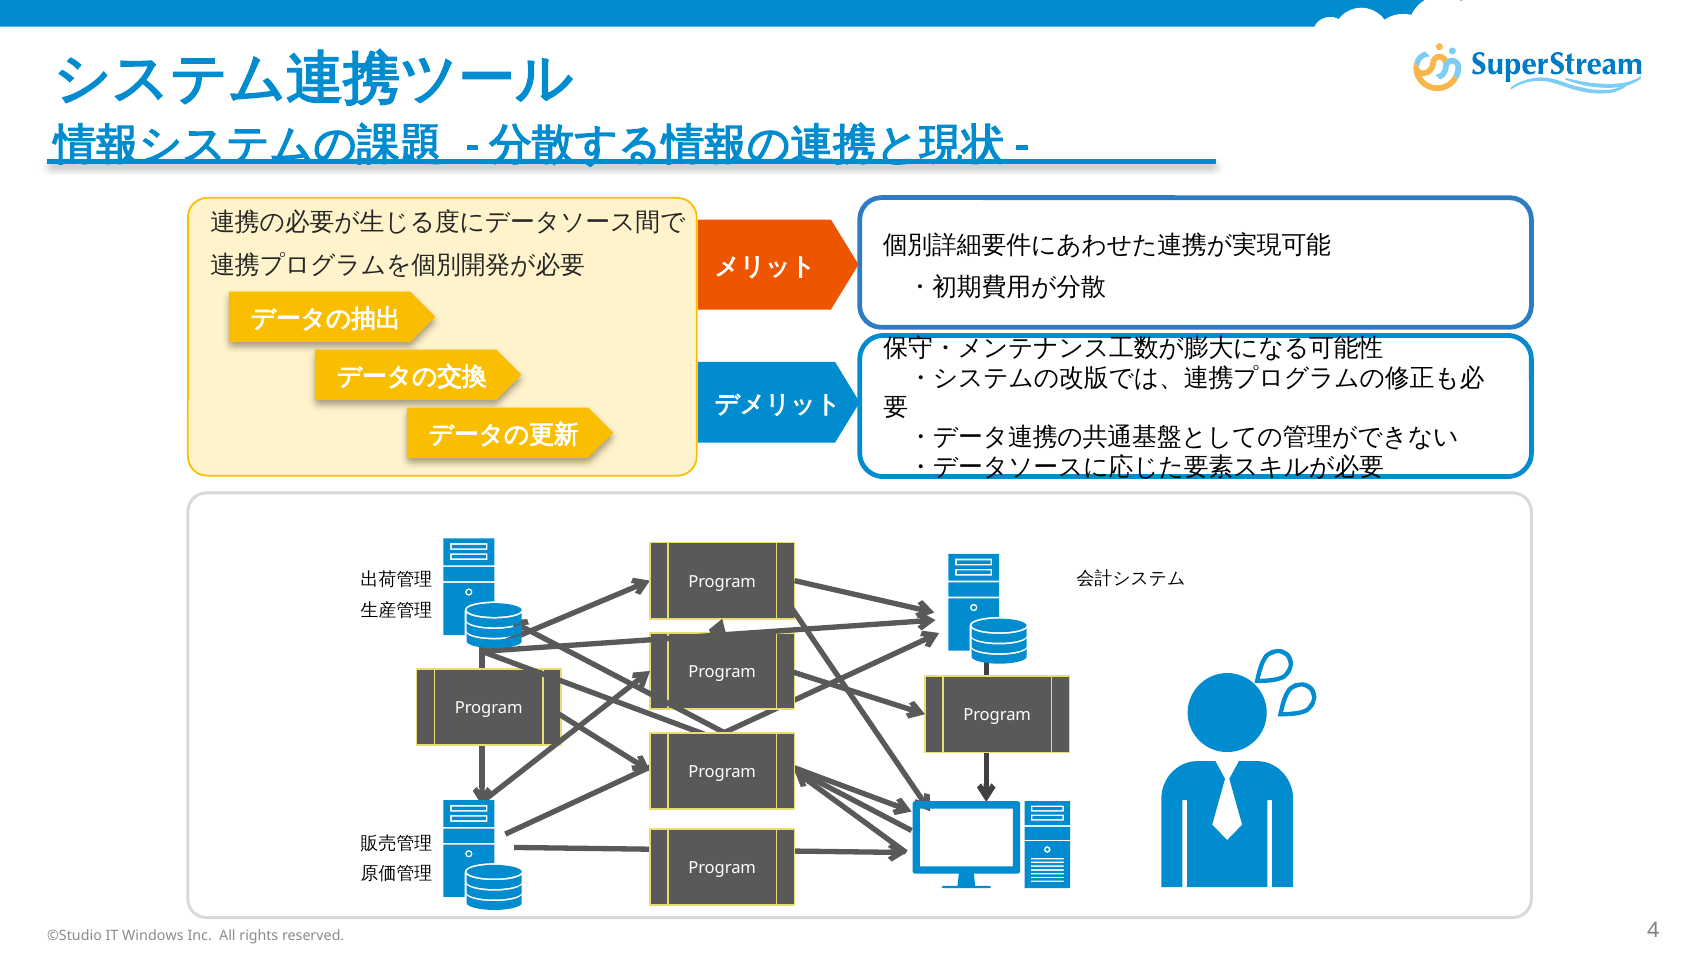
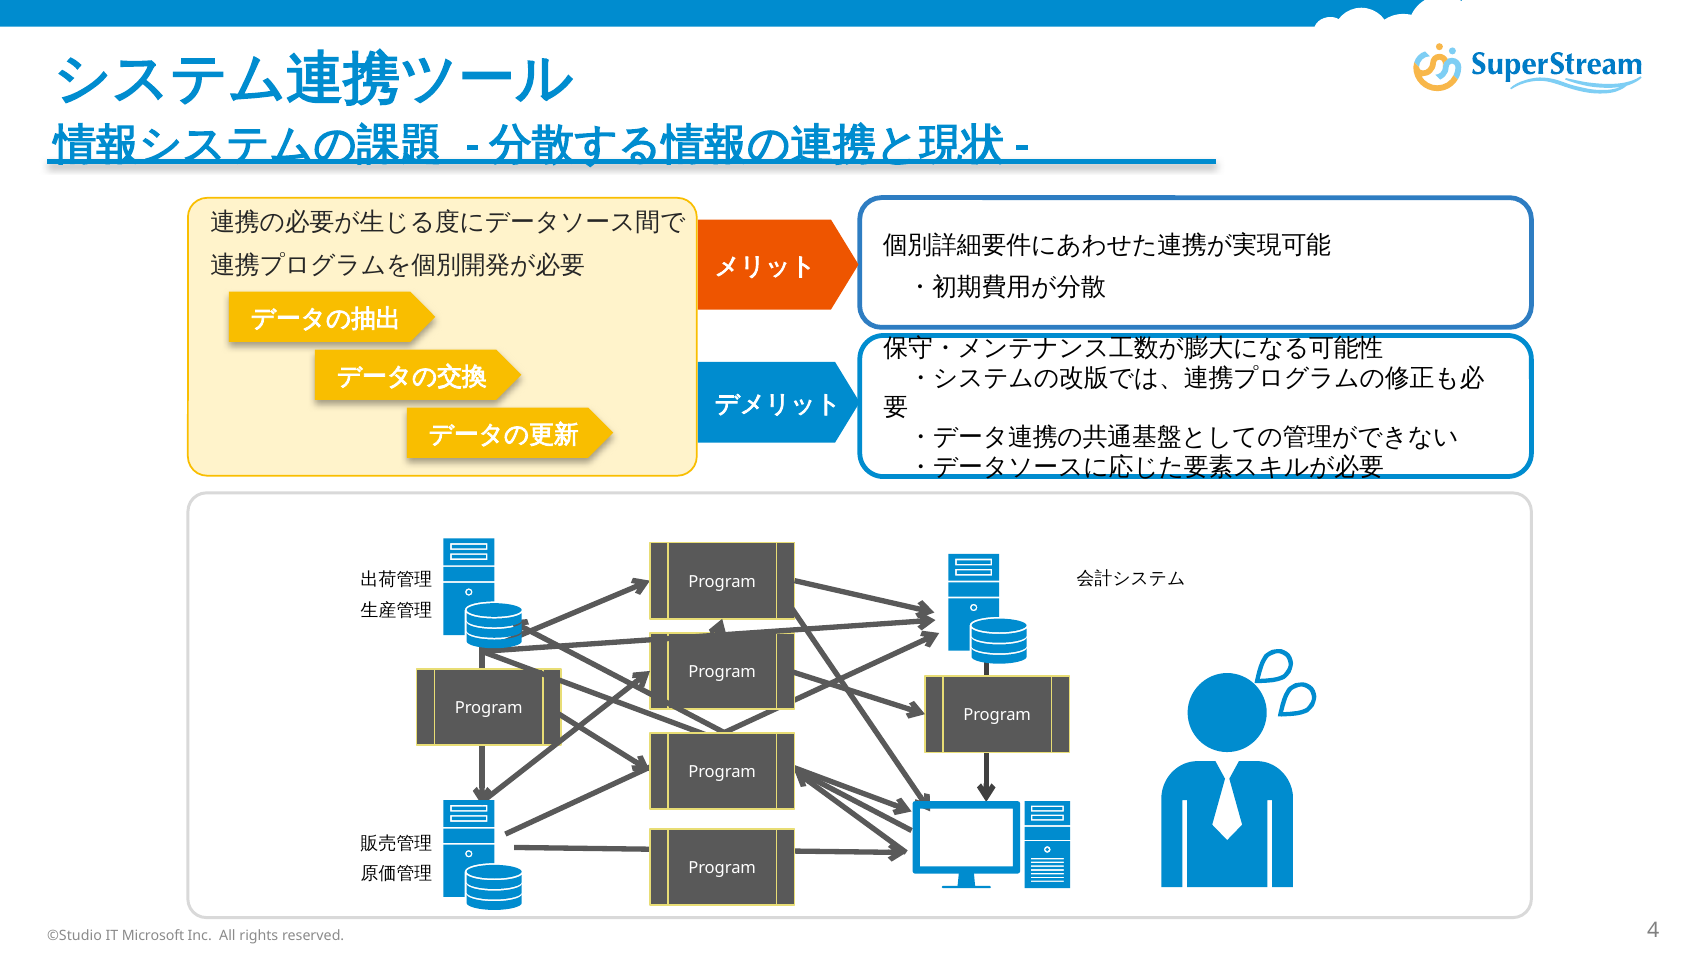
Windows: Windows -> Microsoft (153, 935)
